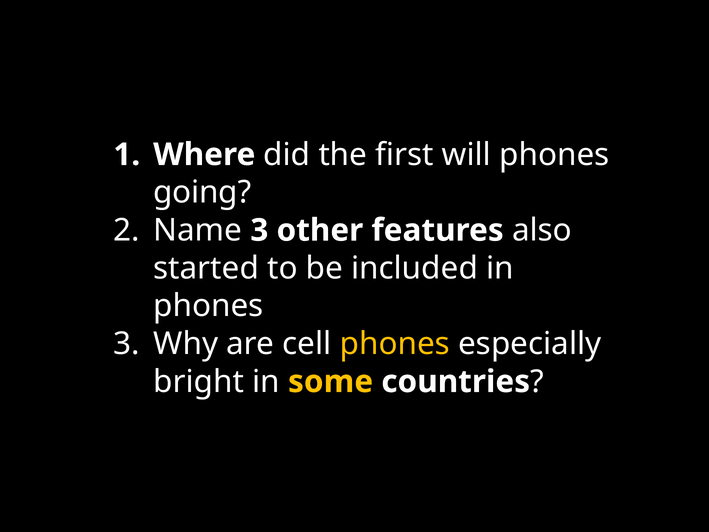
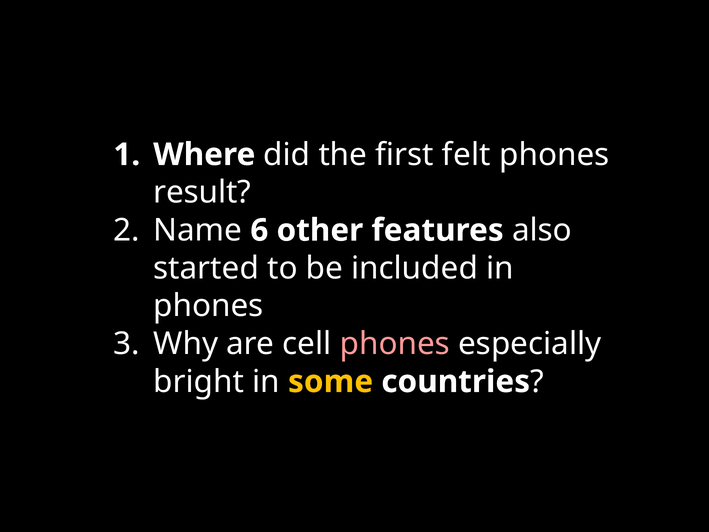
will: will -> felt (466, 155)
going: going -> result (202, 192)
Name 3: 3 -> 6 (259, 230)
phones colour: yellow -> pink (395, 344)
